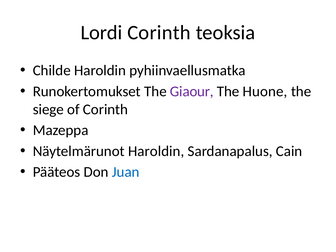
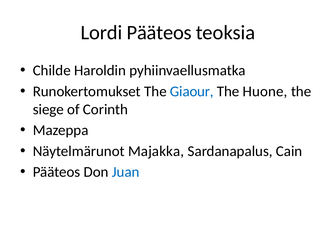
Lordi Corinth: Corinth -> Pääteos (159, 33)
Giaour colour: purple -> blue (192, 91)
Näytelmärunot Haroldin: Haroldin -> Majakka (156, 151)
